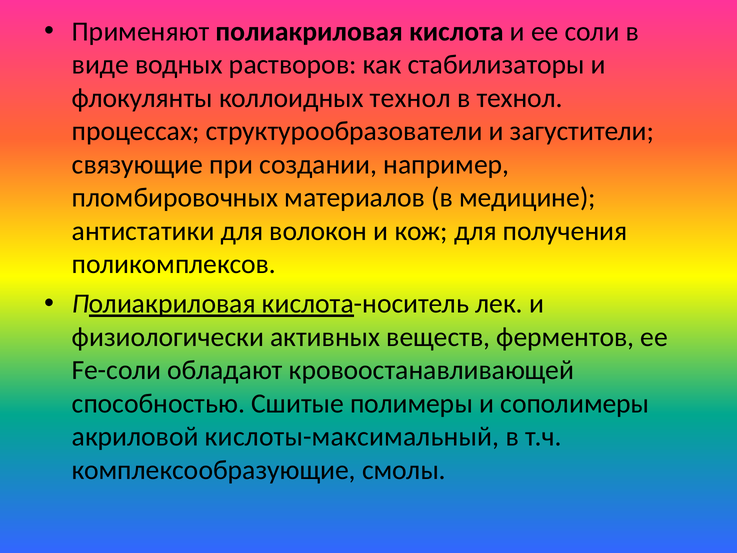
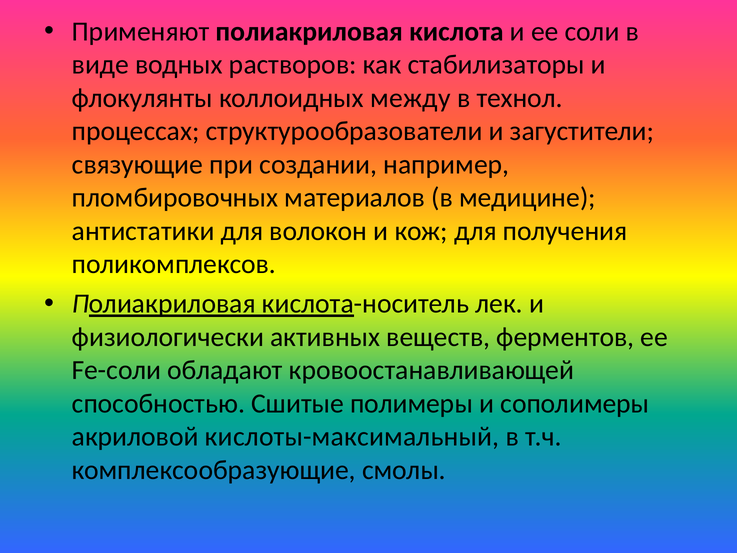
коллоидных технол: технол -> между (410, 98)
